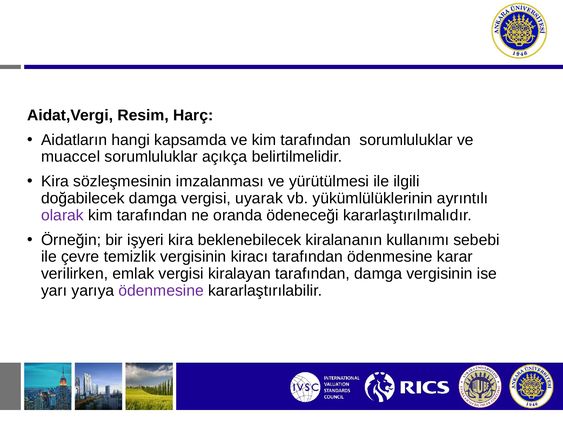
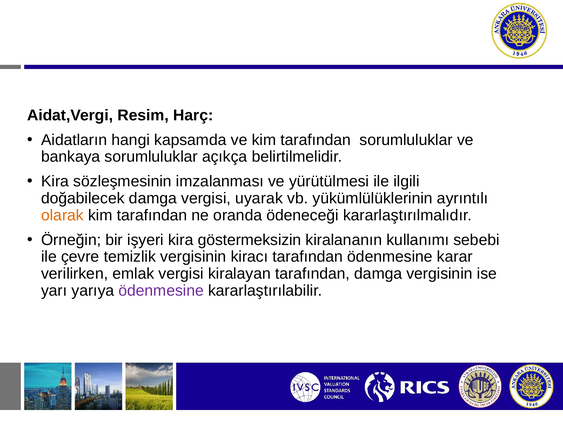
muaccel: muaccel -> bankaya (71, 157)
olarak colour: purple -> orange (62, 215)
beklenebilecek: beklenebilecek -> göstermeksizin (250, 240)
